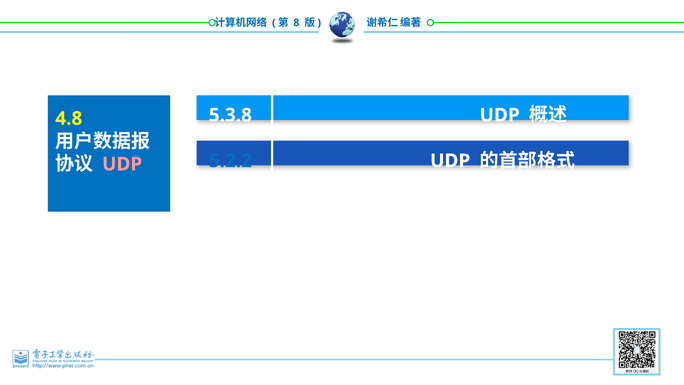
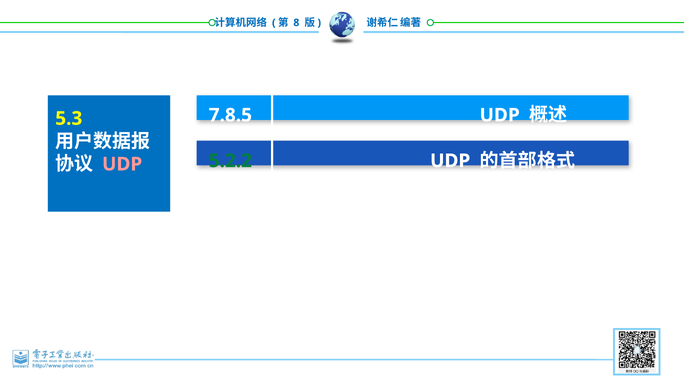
5.3.8: 5.3.8 -> 7.8.5 (230, 115)
4.8: 4.8 -> 5.3 (69, 118)
5.2.2 colour: blue -> green (230, 161)
